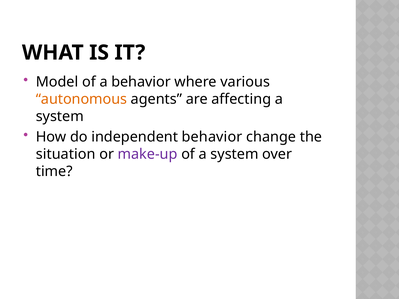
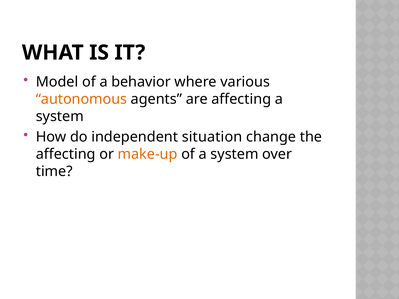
independent behavior: behavior -> situation (212, 137)
situation: situation -> affecting (66, 154)
make-up colour: purple -> orange (148, 154)
